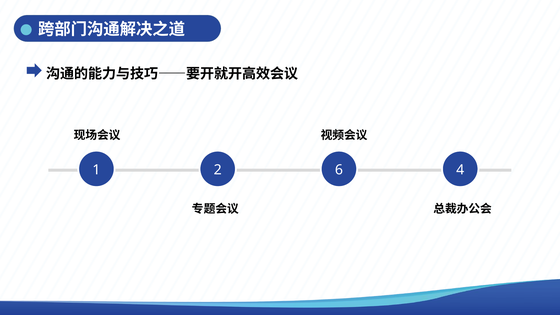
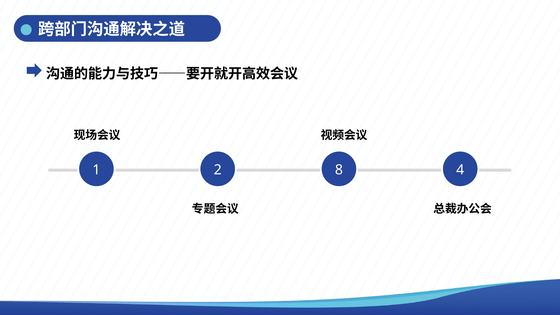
6: 6 -> 8 (339, 170)
